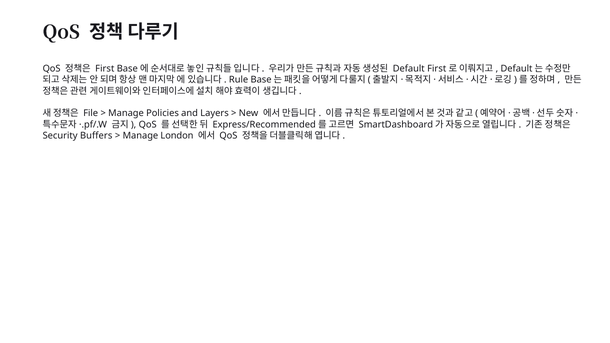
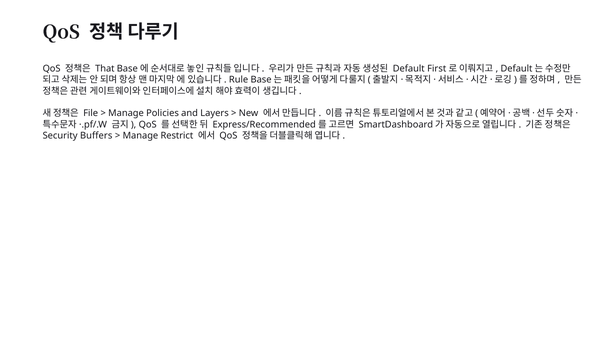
First: First -> That (105, 69)
London: London -> Restrict (177, 136)
